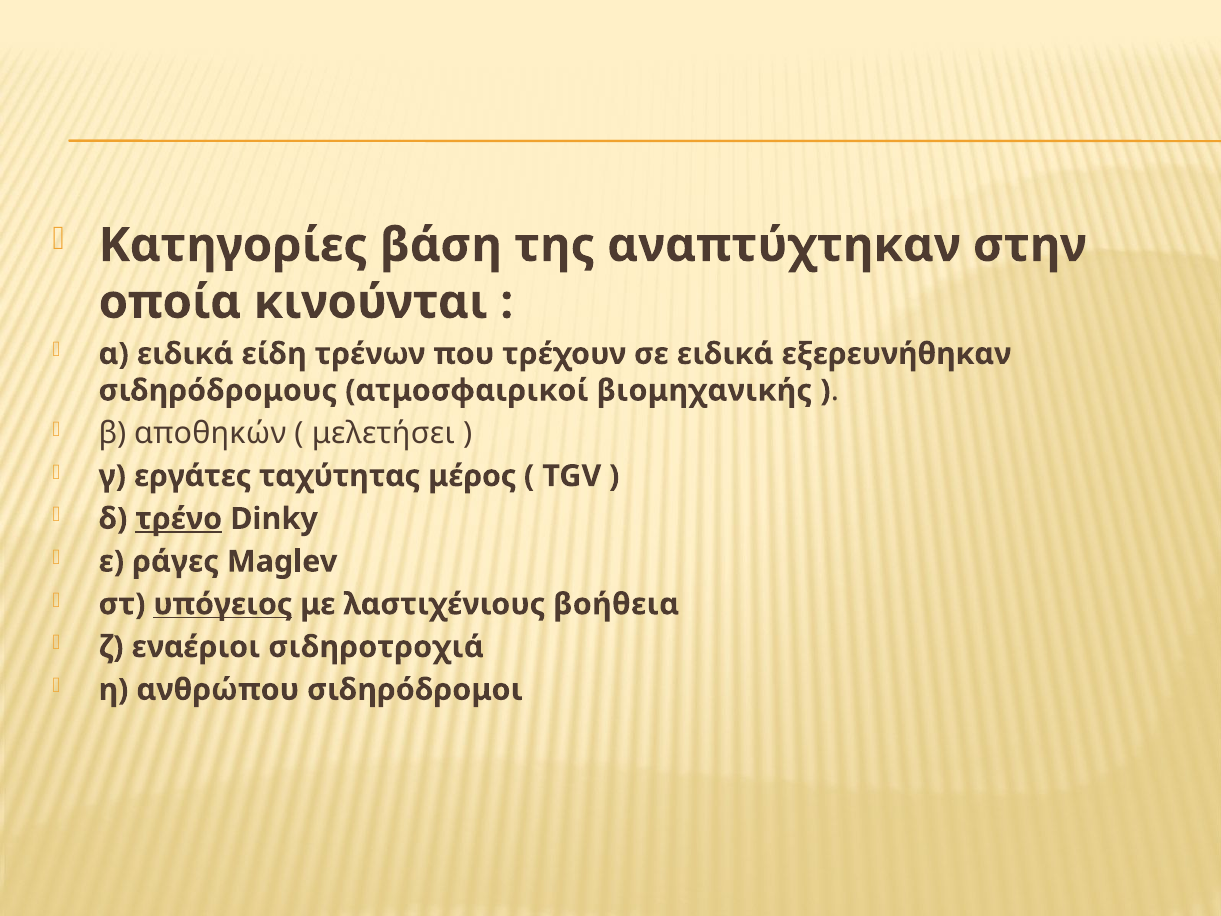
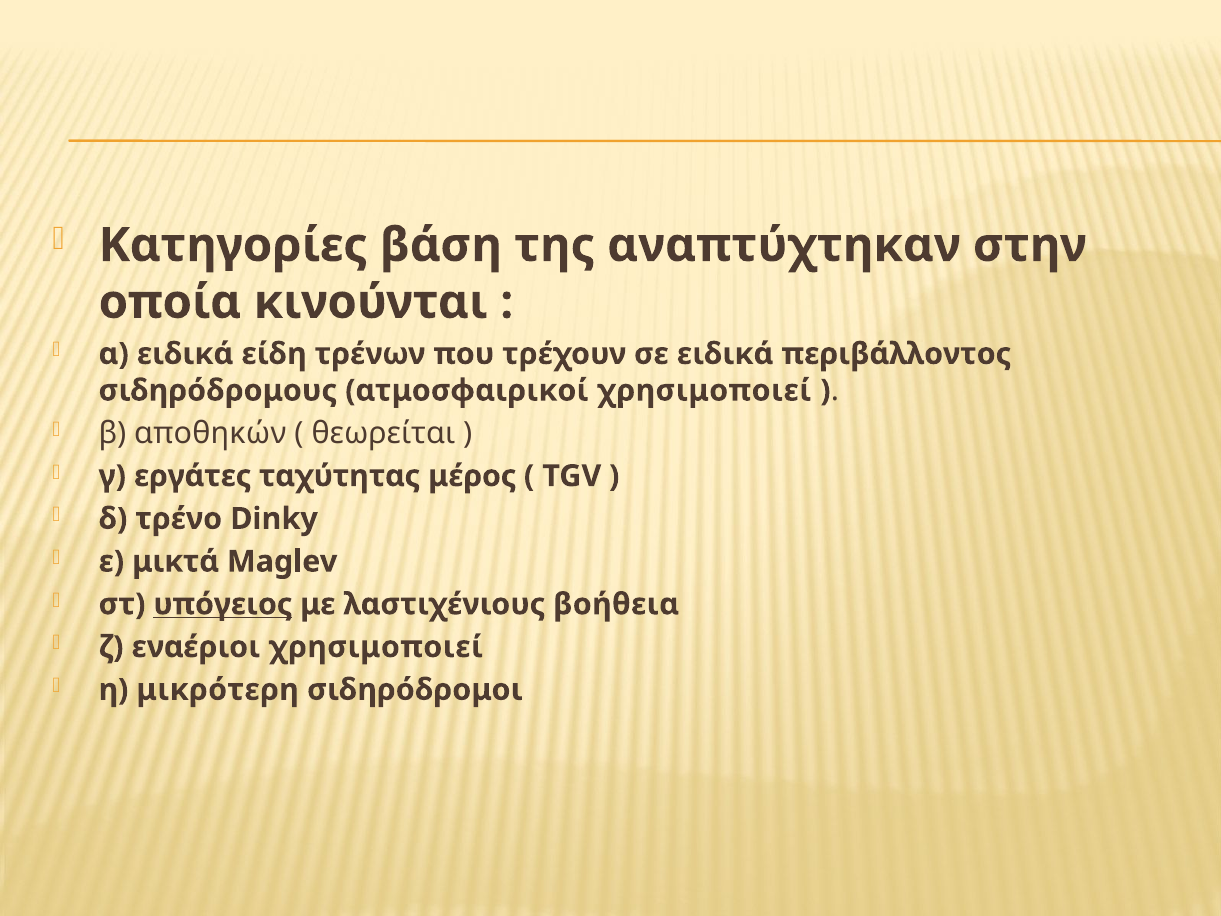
εξερευνήθηκαν: εξερευνήθηκαν -> περιβάλλοντος (896, 354)
ατμοσφαιρικοί βιομηχανικής: βιομηχανικής -> χρησιμοποιεί (704, 390)
μελετήσει: μελετήσει -> θεωρείται (383, 433)
τρένο underline: present -> none (179, 519)
ράγες: ράγες -> μικτά (176, 561)
εναέριοι σιδηροτροχιά: σιδηροτροχιά -> χρησιμοποιεί (376, 647)
ανθρώπου: ανθρώπου -> μικρότερη (218, 690)
